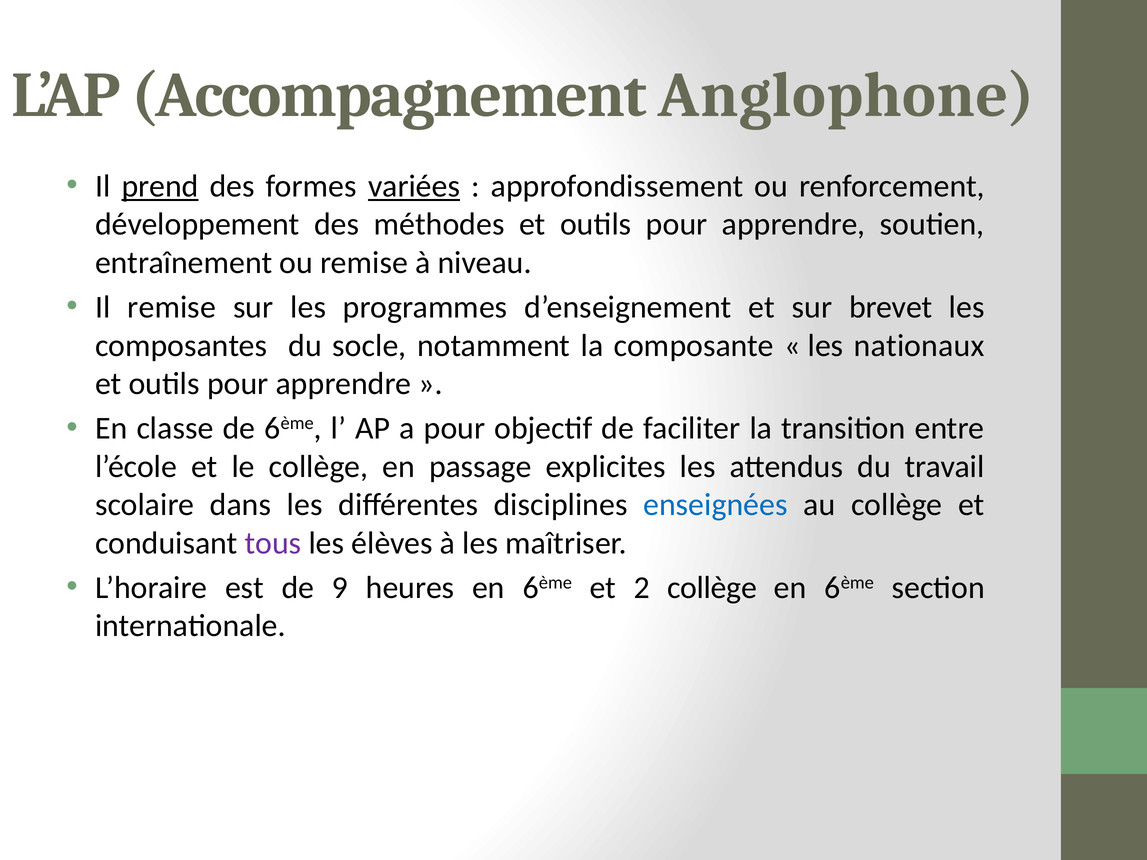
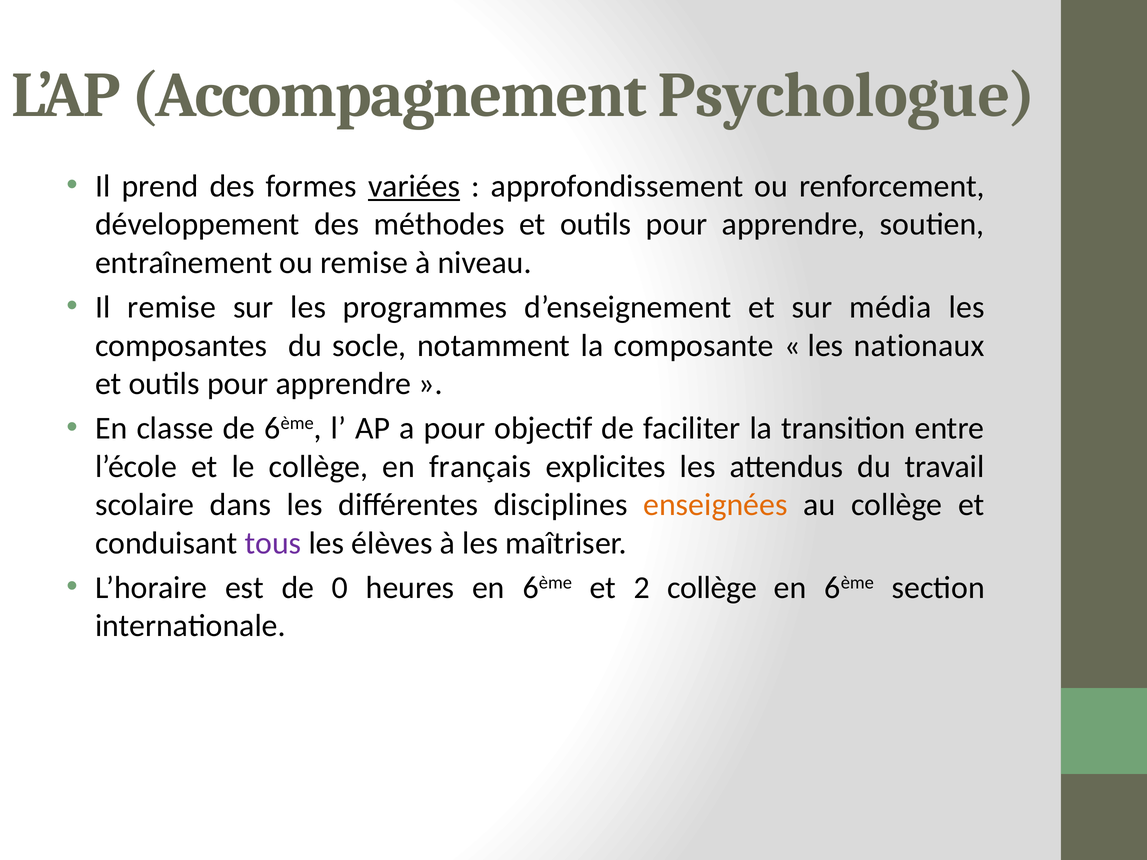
Anglophone: Anglophone -> Psychologue (847, 95)
prend underline: present -> none (160, 186)
brevet: brevet -> média (890, 307)
passage: passage -> français (480, 467)
enseignées colour: blue -> orange (715, 505)
9: 9 -> 0 (340, 588)
